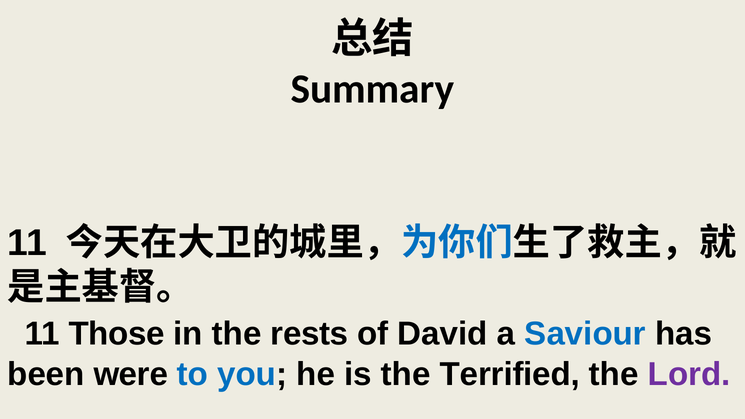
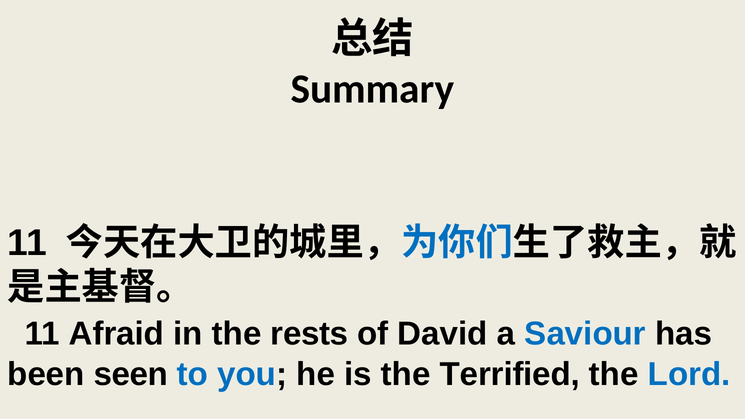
Those: Those -> Afraid (117, 334)
were: were -> seen (131, 374)
Lord colour: purple -> blue (689, 374)
